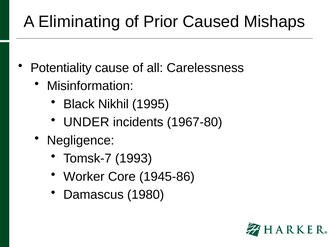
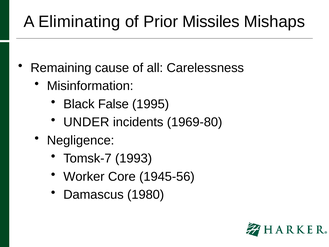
Caused: Caused -> Missiles (211, 22)
Potentiality: Potentiality -> Remaining (61, 68)
Nikhil: Nikhil -> False (113, 104)
1967-80: 1967-80 -> 1969-80 (195, 122)
1945-86: 1945-86 -> 1945-56 (167, 176)
